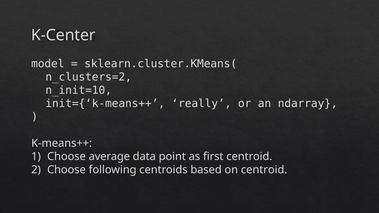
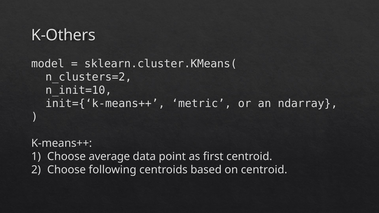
K-Center: K-Center -> K-Others (63, 35)
really: really -> metric (201, 104)
